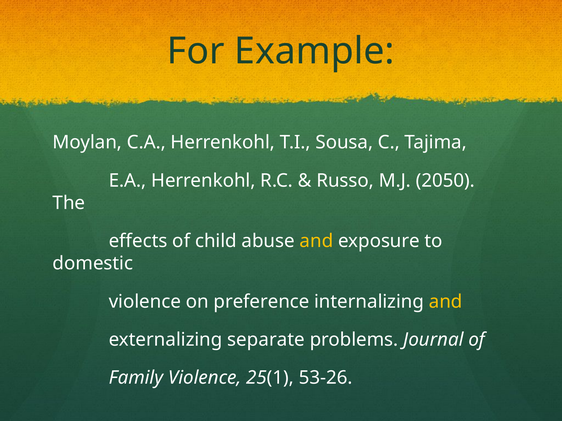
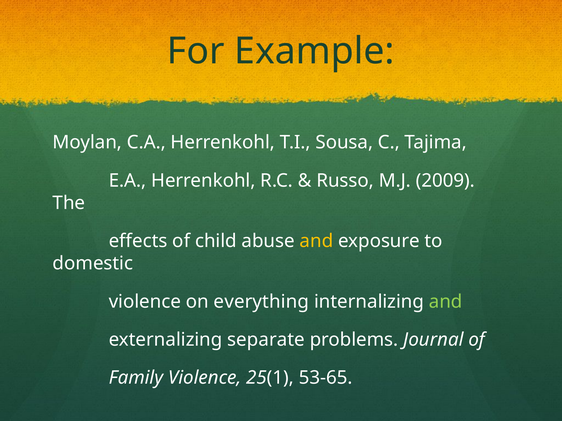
2050: 2050 -> 2009 (445, 181)
preference: preference -> everything (261, 302)
and colour: yellow -> light green (446, 302)
53-26: 53-26 -> 53-65 (326, 378)
